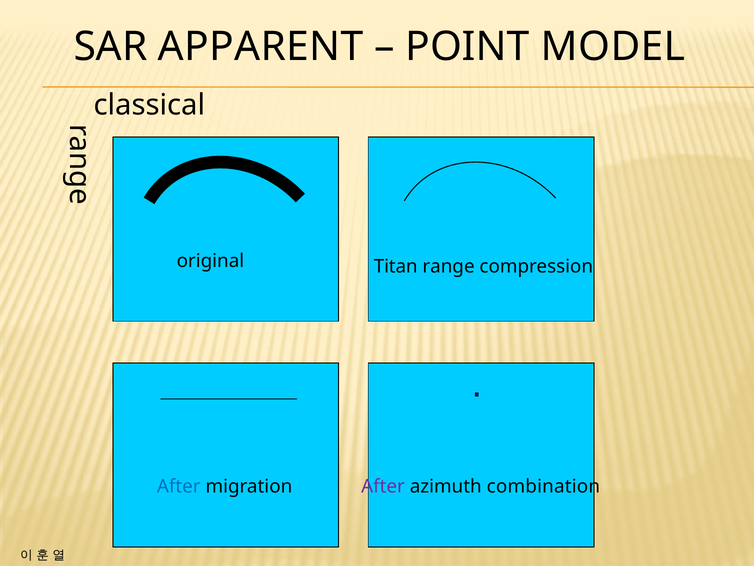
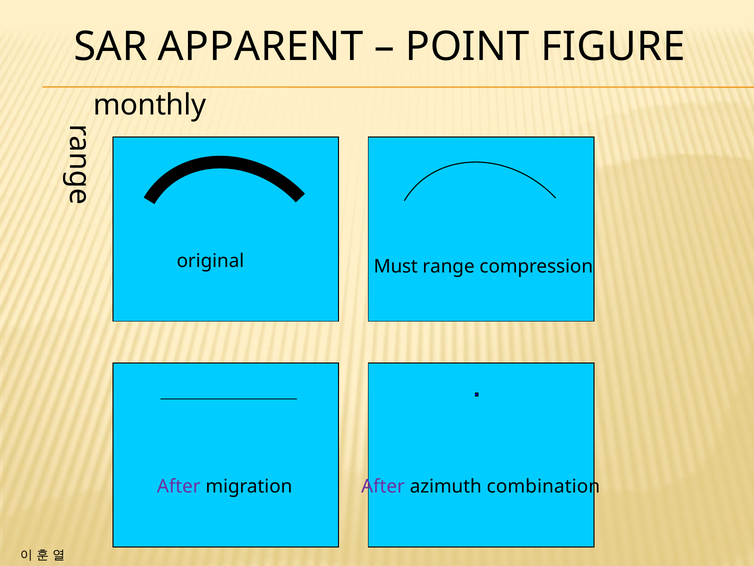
MODEL: MODEL -> FIGURE (613, 47)
classical: classical -> monthly (150, 105)
Titan: Titan -> Must (396, 266)
After colour: blue -> purple (179, 486)
